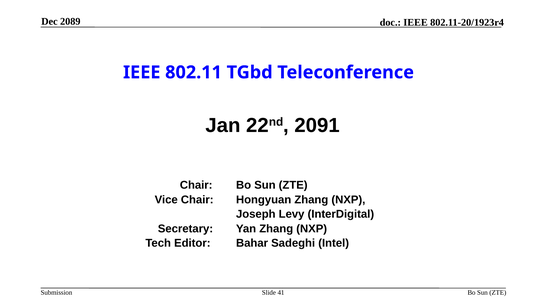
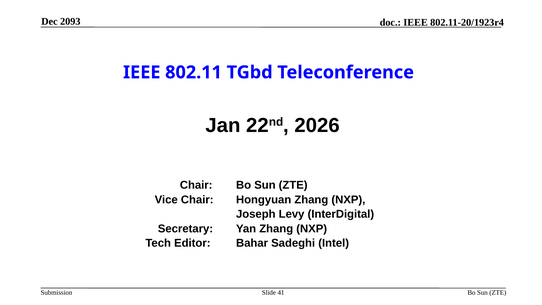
2089: 2089 -> 2093 (70, 22)
2091: 2091 -> 2026 (317, 125)
